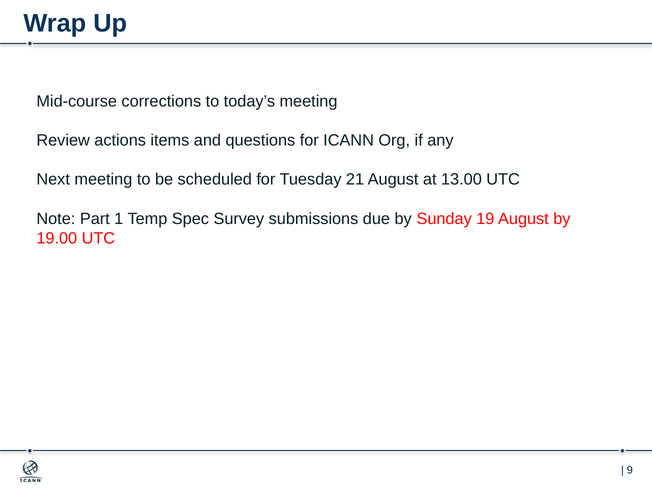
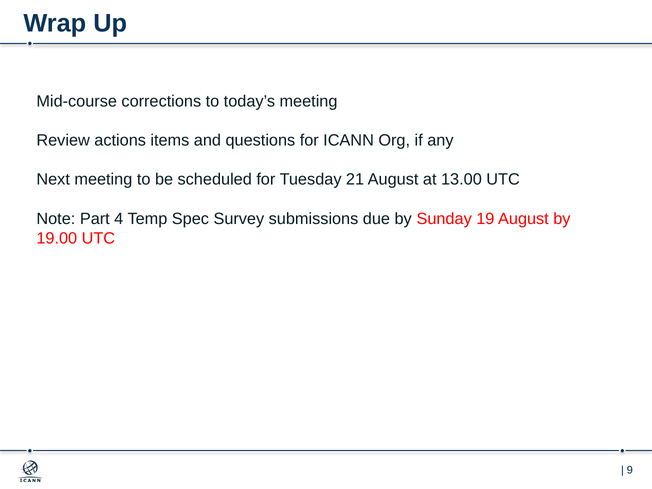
1: 1 -> 4 (119, 219)
